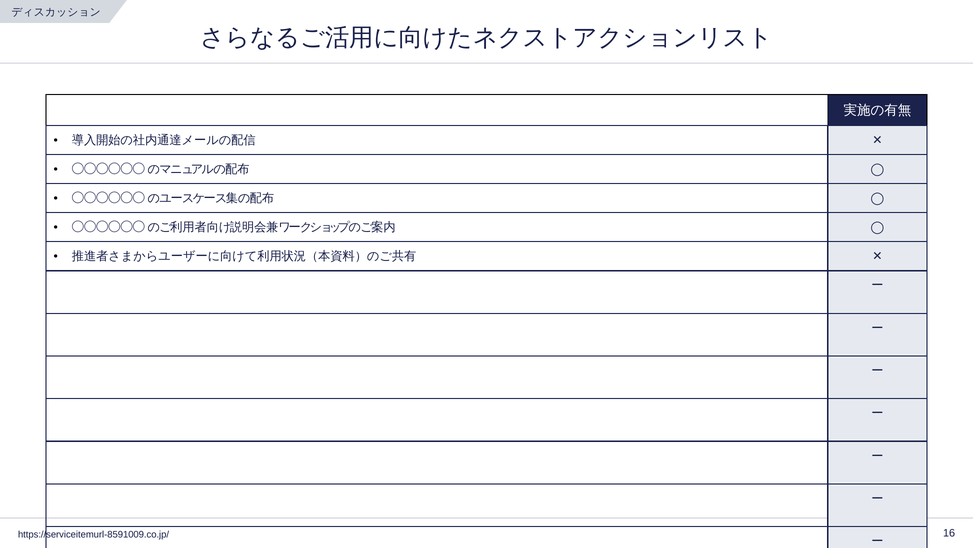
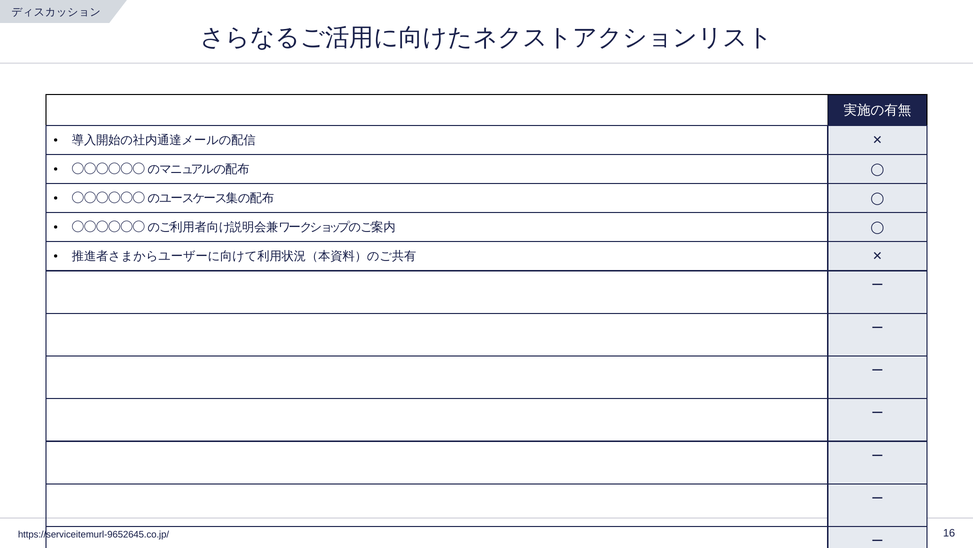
https://serviceitemurl-8591009.co.jp/: https://serviceitemurl-8591009.co.jp/ -> https://serviceitemurl-9652645.co.jp/ (94, 534)
